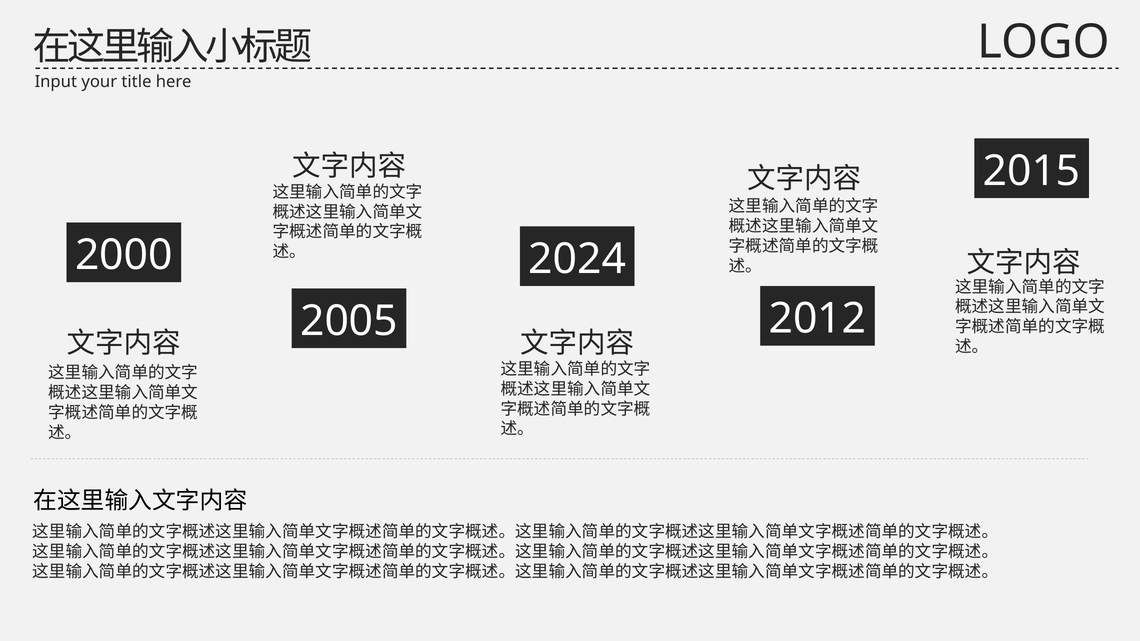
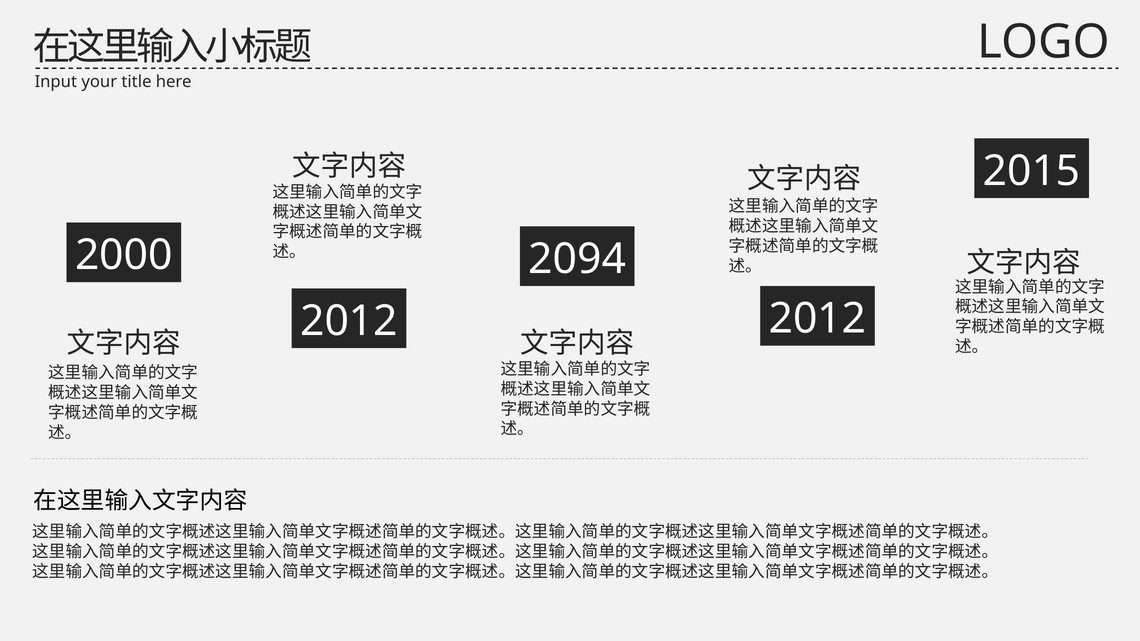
2024: 2024 -> 2094 (577, 259)
2005: 2005 -> 2012 (349, 321)
